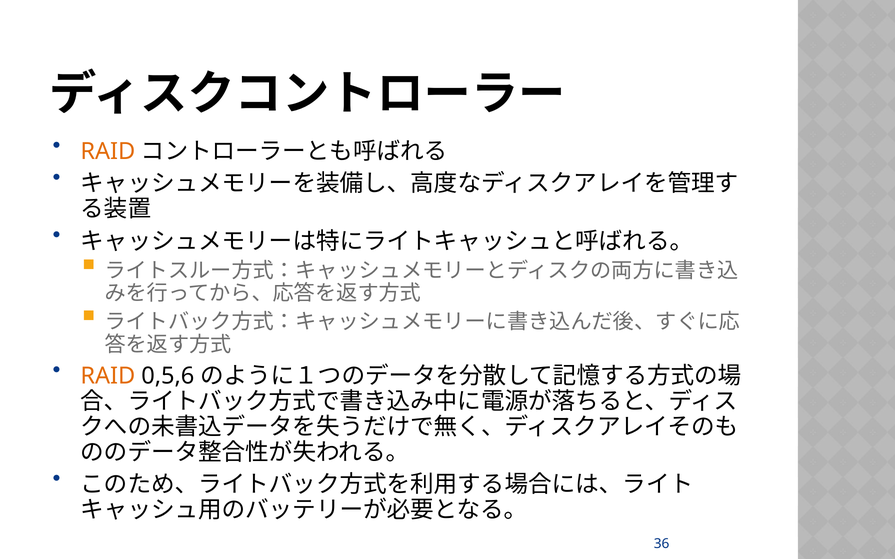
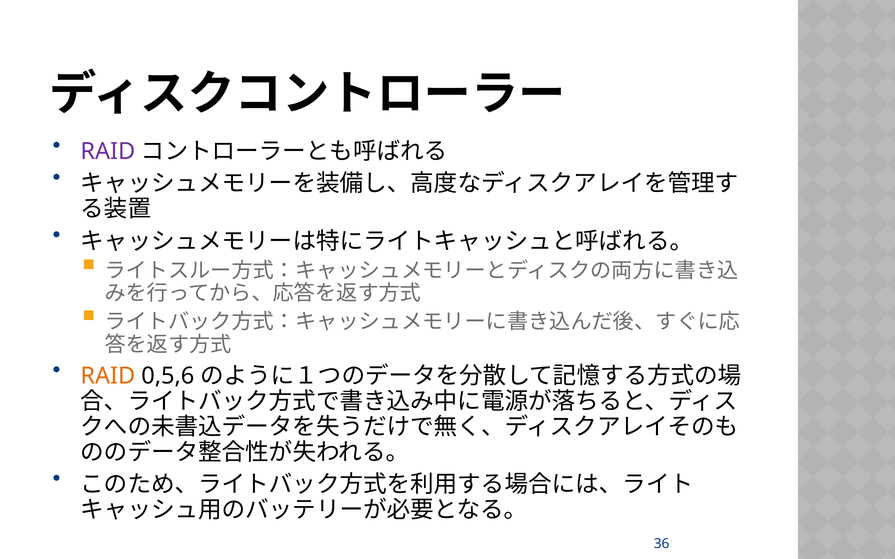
RAID colour: orange -> purple (108, 152)
